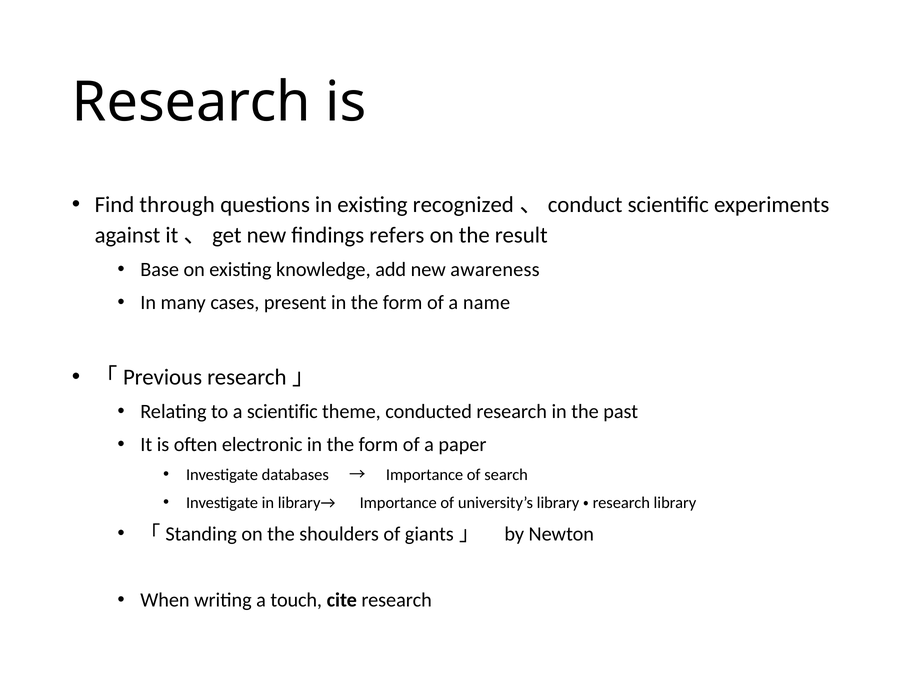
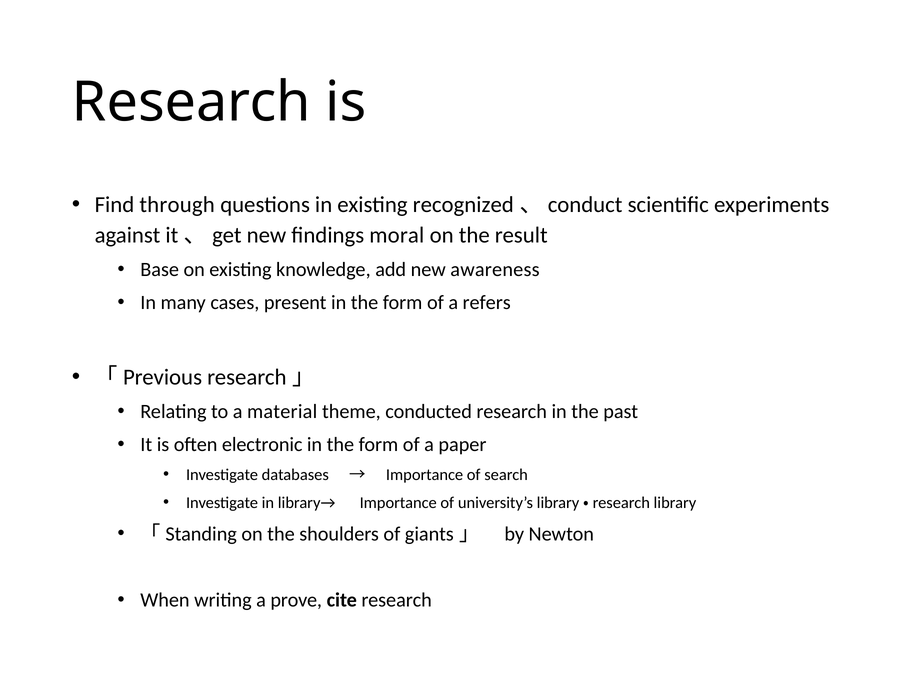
refers: refers -> moral (397, 235)
name: name -> refers (487, 302)
a scientific: scientific -> material (282, 411)
touch: touch -> prove (296, 600)
